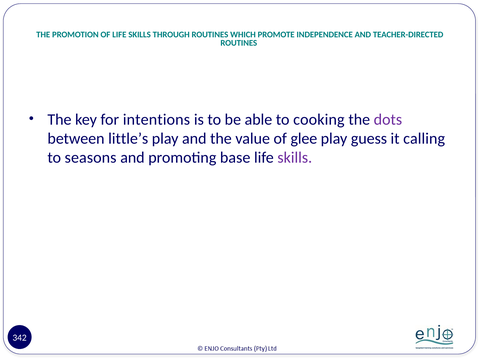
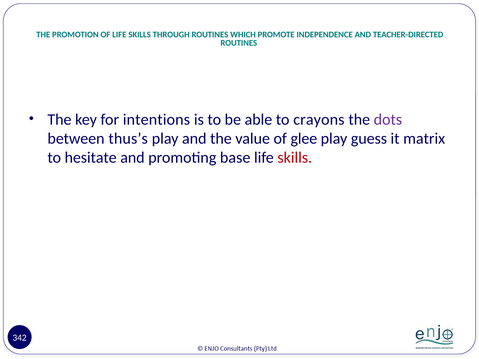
cooking: cooking -> crayons (319, 119)
little’s: little’s -> thus’s (128, 139)
calling: calling -> matrix (424, 139)
seasons: seasons -> hesitate (91, 158)
skills colour: purple -> red (295, 158)
